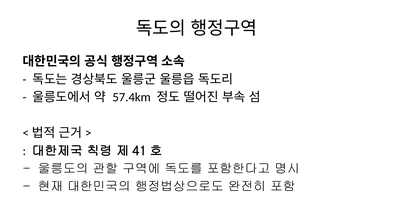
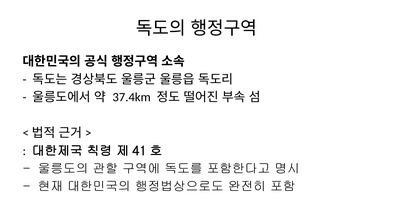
57.4km: 57.4km -> 37.4km (132, 97)
